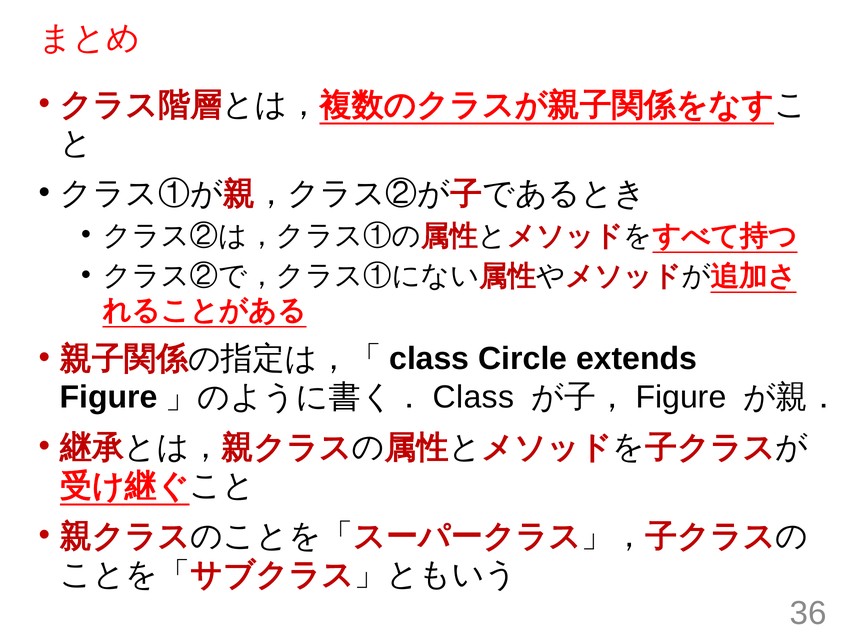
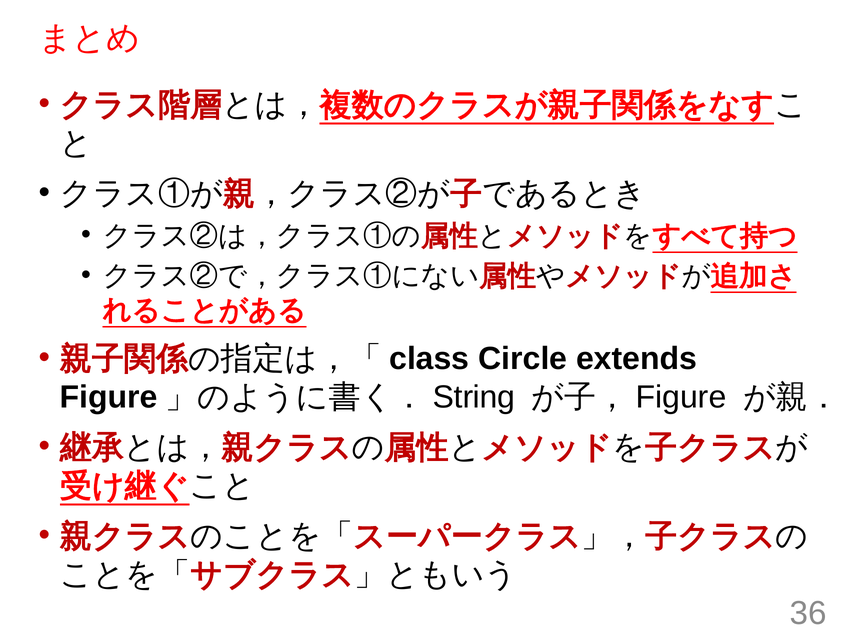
Class: Class -> String (474, 397)
